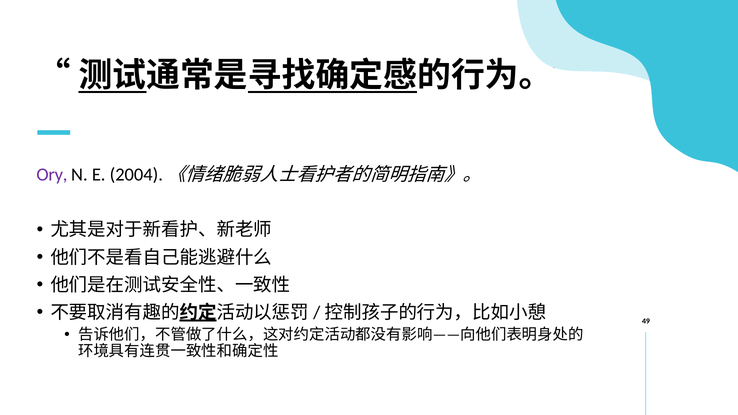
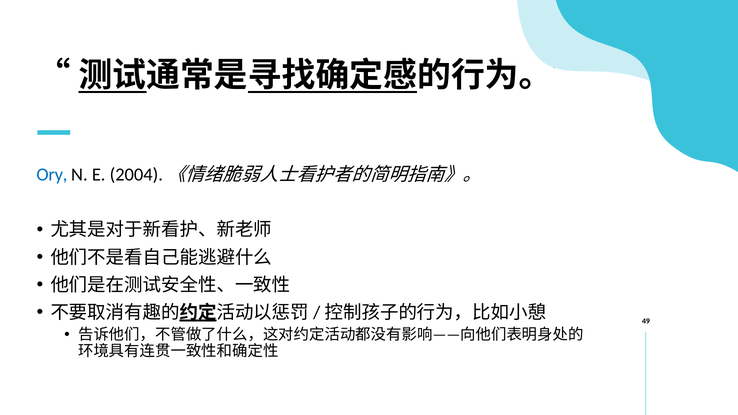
Ory colour: purple -> blue (52, 175)
